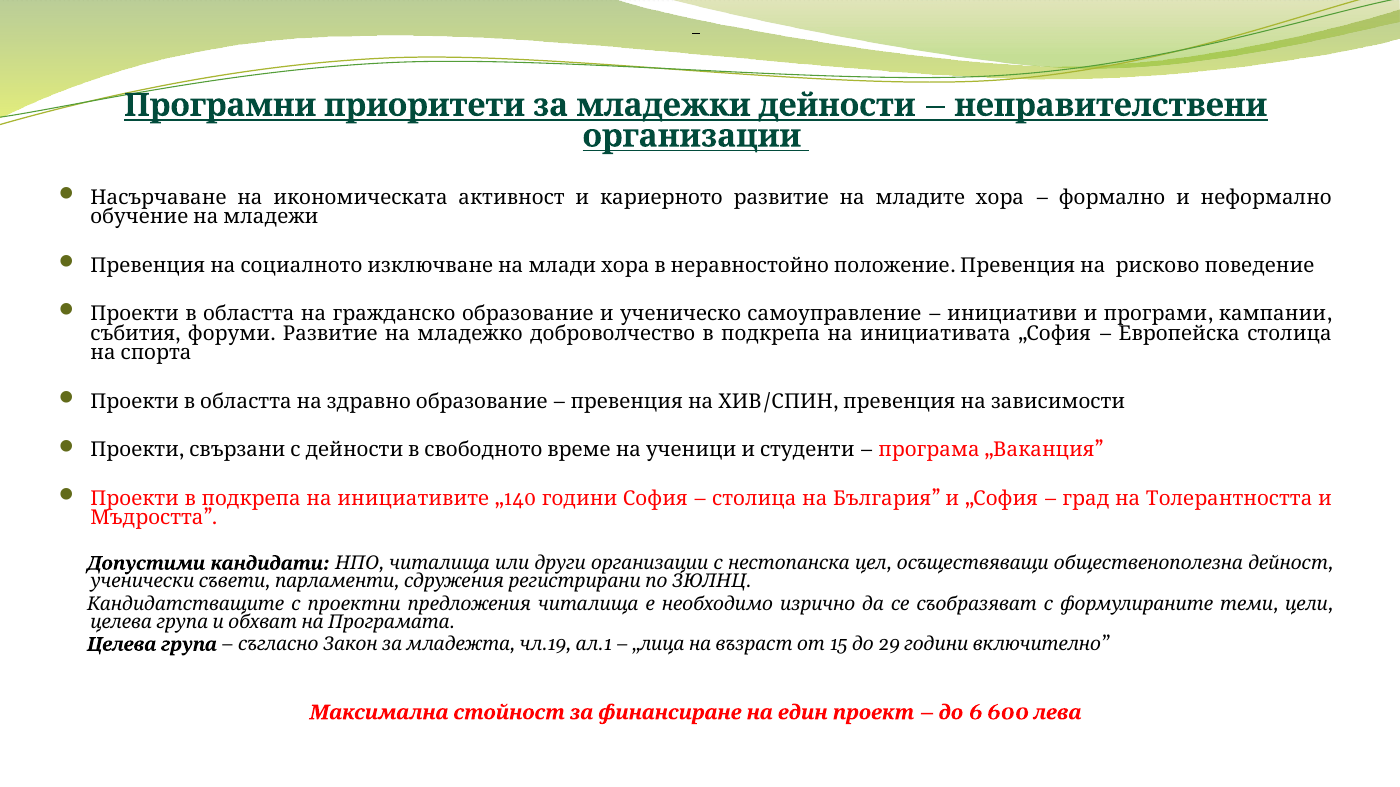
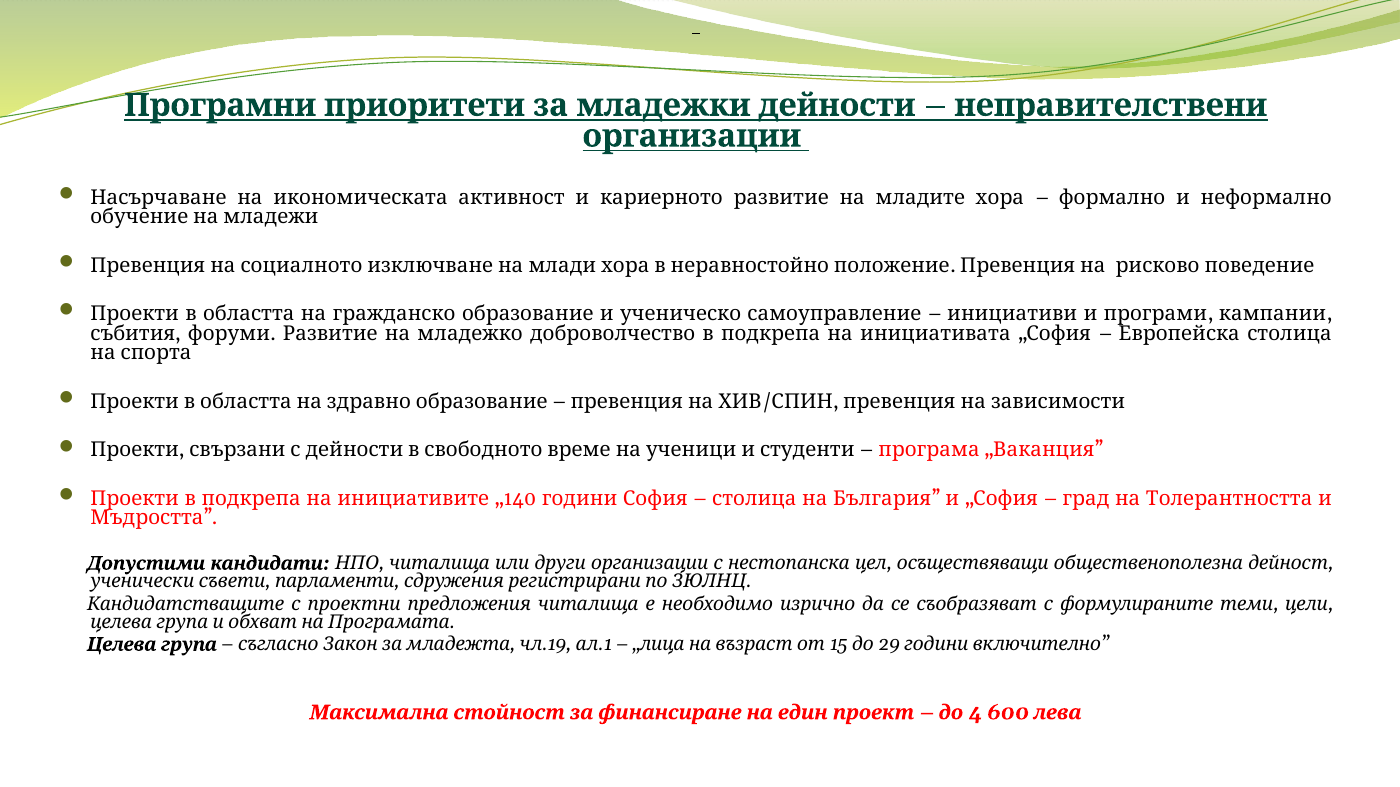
6: 6 -> 4 (976, 713)
